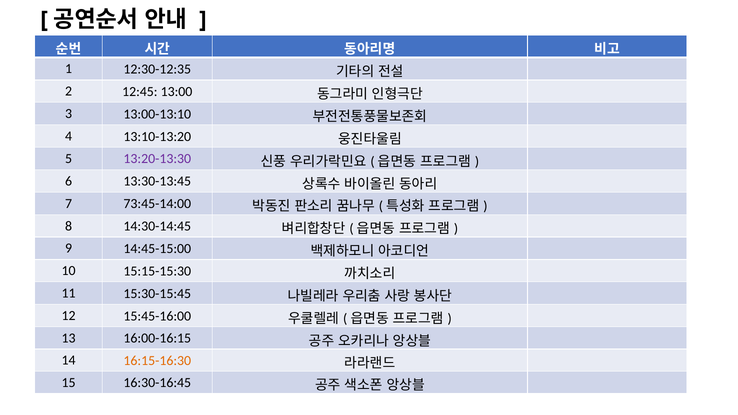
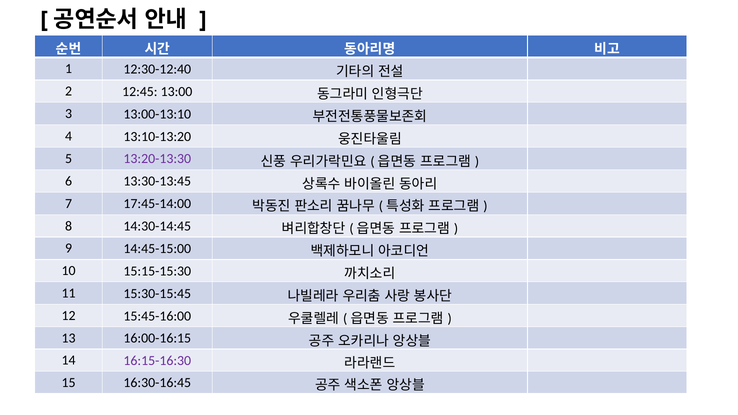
12:30-12:35: 12:30-12:35 -> 12:30-12:40 (157, 69)
73:45-14:00: 73:45-14:00 -> 17:45-14:00 (157, 204)
16:15-16:30 colour: orange -> purple (157, 361)
